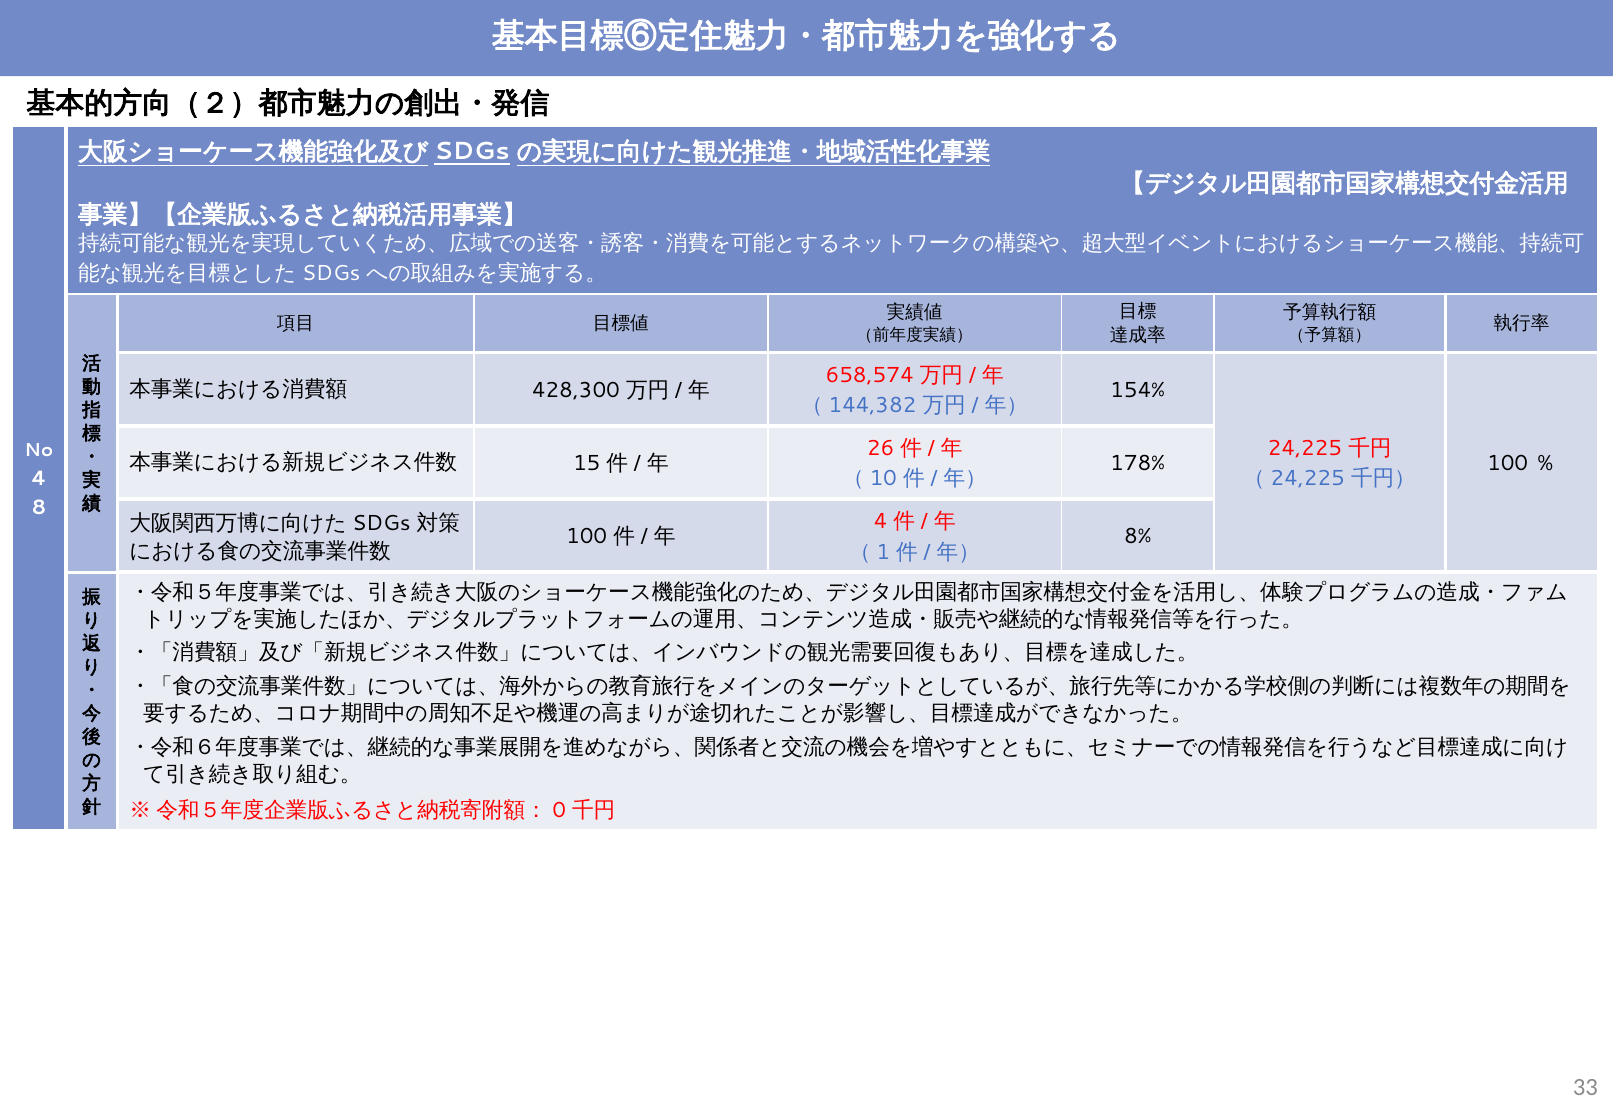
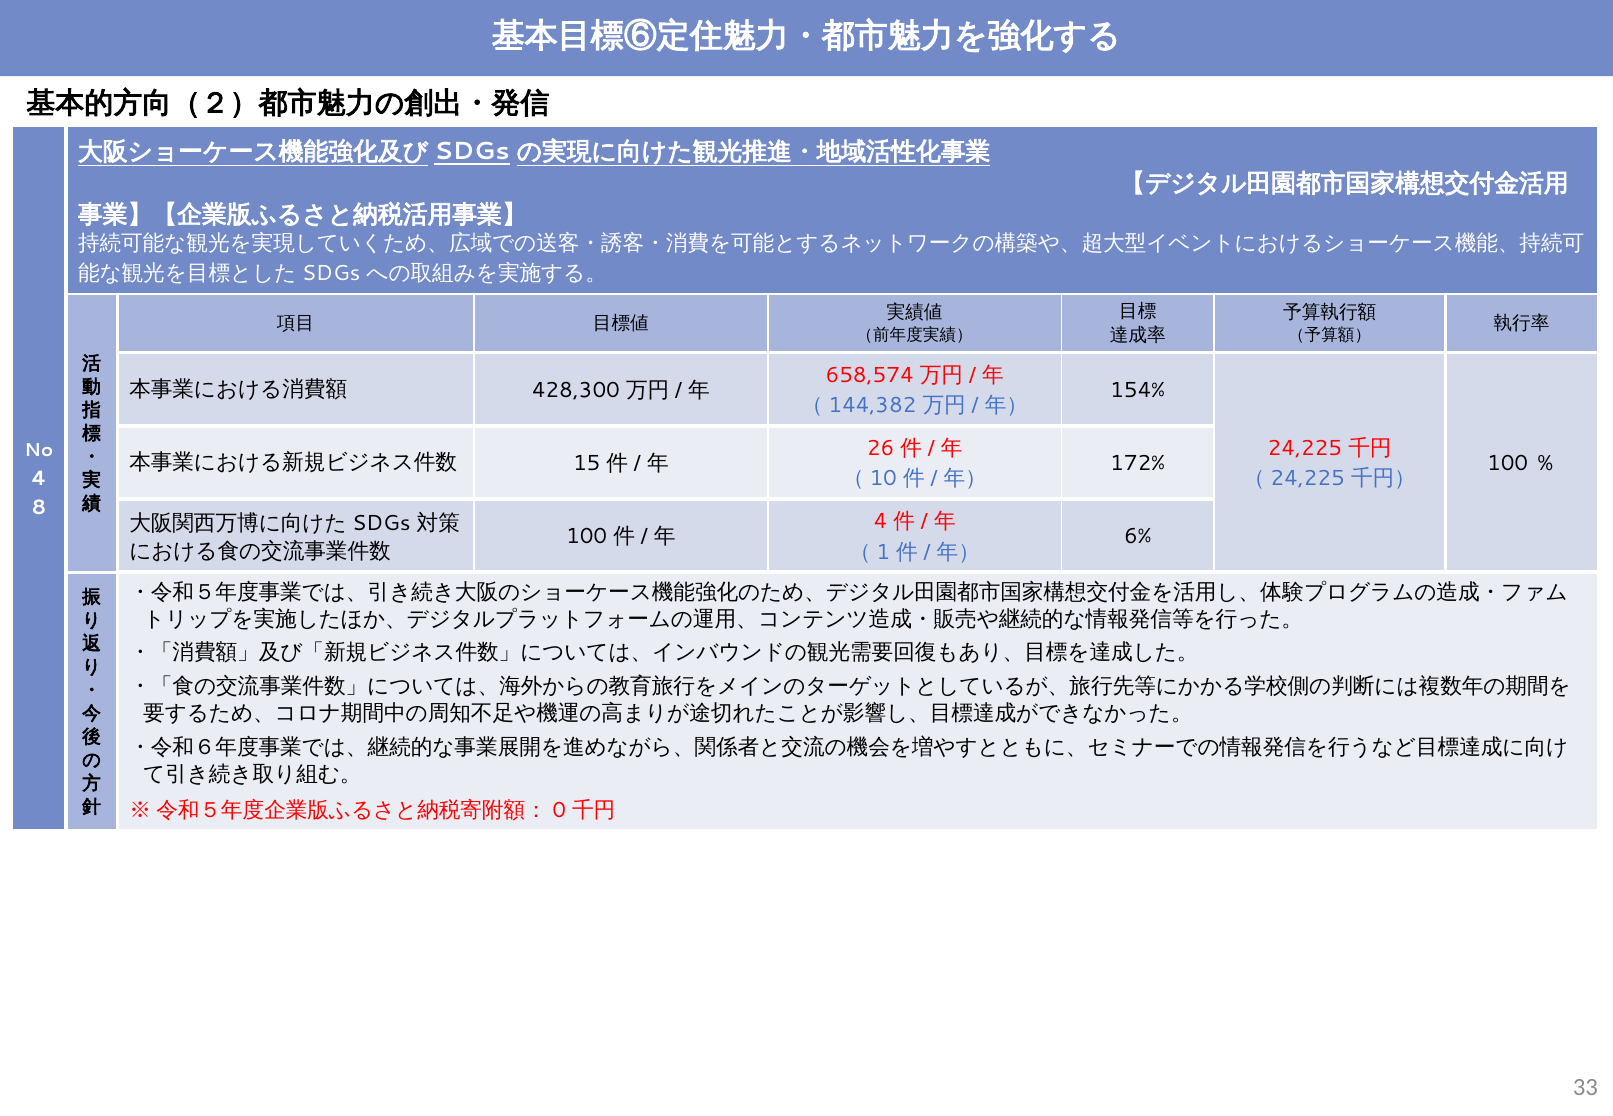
178%: 178% -> 172% (1138, 464)
8%: 8% -> 6% (1138, 537)
